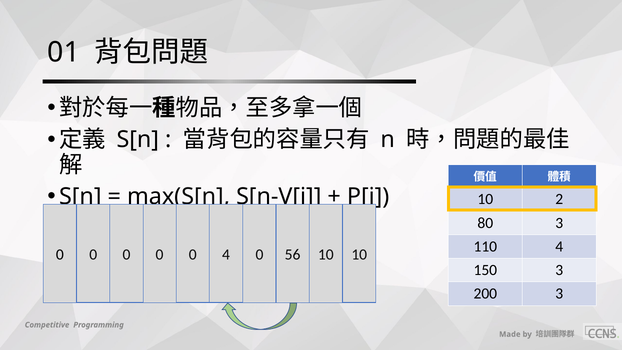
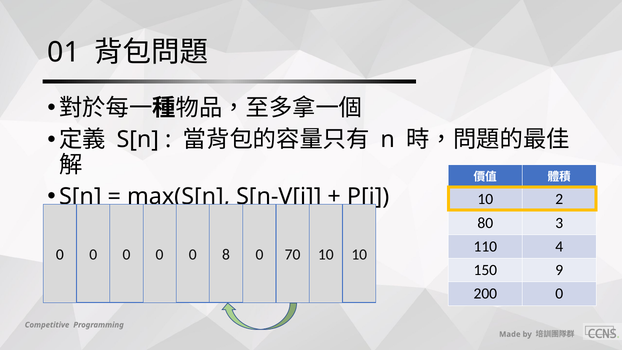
0 4: 4 -> 8 (226, 254)
56: 56 -> 70 (293, 254)
150 3: 3 -> 9 (559, 270)
200 3: 3 -> 0 (559, 294)
